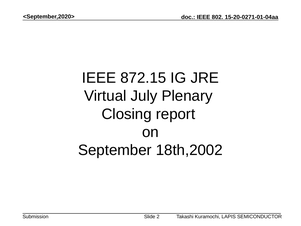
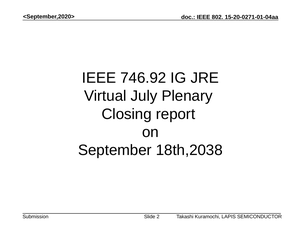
872.15: 872.15 -> 746.92 (143, 78)
18th,2002: 18th,2002 -> 18th,2038 (189, 150)
